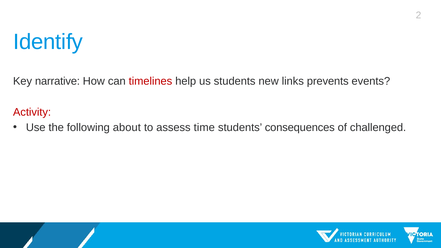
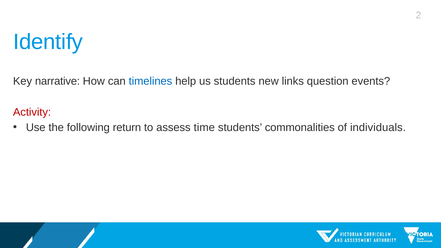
timelines colour: red -> blue (150, 81)
prevents: prevents -> question (328, 81)
about: about -> return (127, 128)
consequences: consequences -> commonalities (300, 128)
challenged: challenged -> individuals (378, 128)
